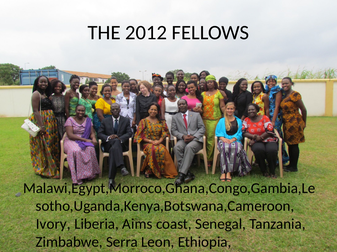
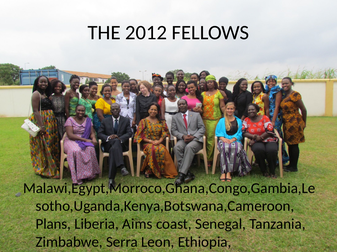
Ivory: Ivory -> Plans (53, 225)
